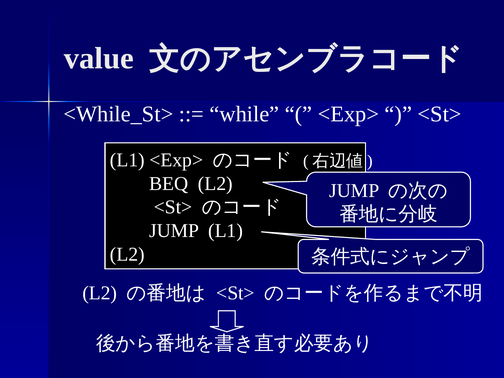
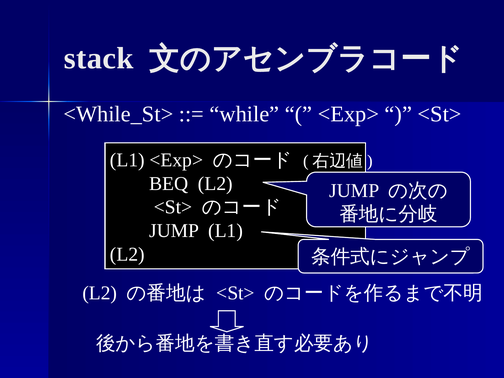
value: value -> stack (99, 58)
